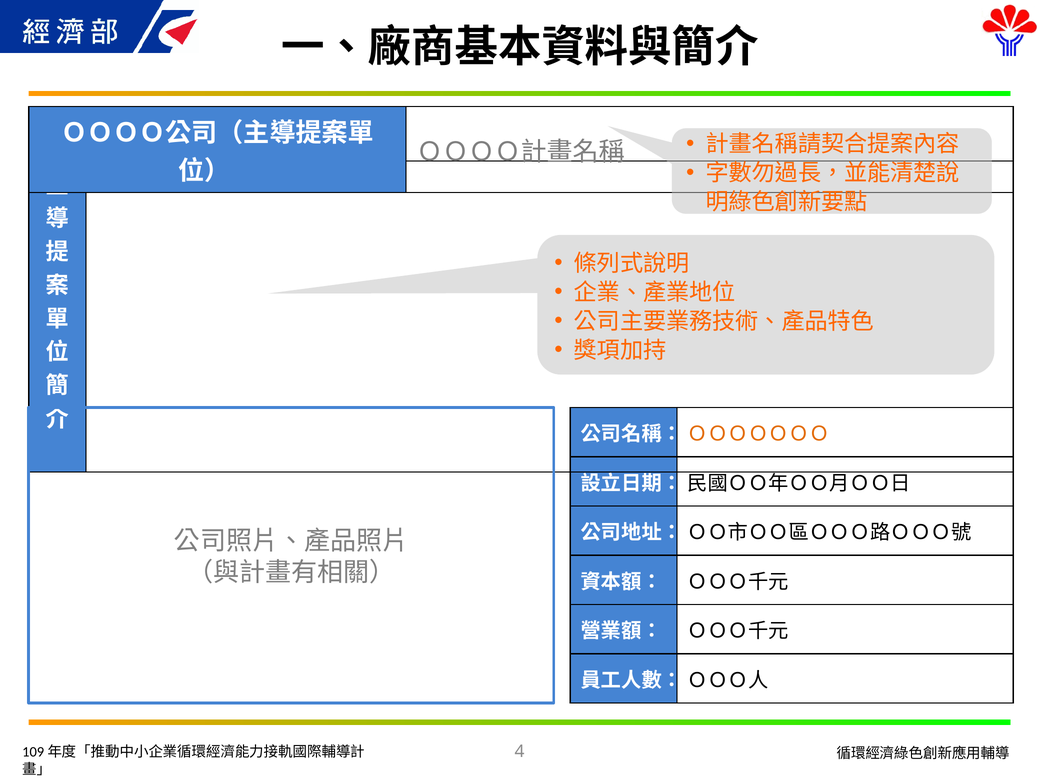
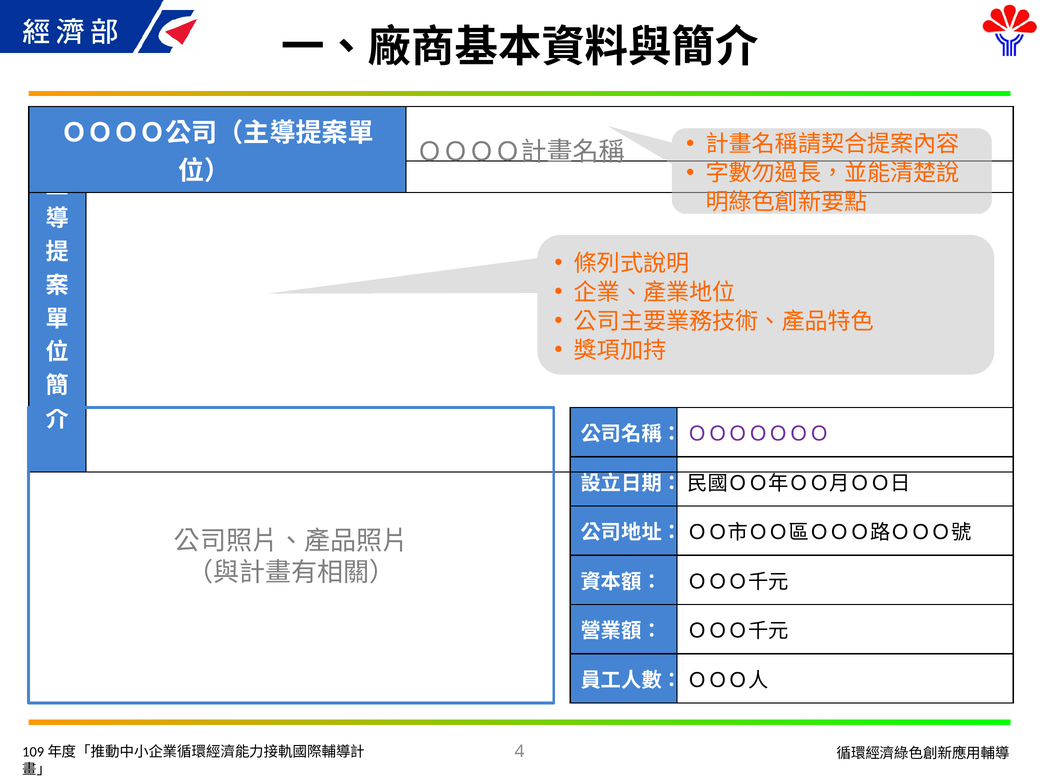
ＯＯＯＯＯＯＯ colour: orange -> purple (758, 434)
